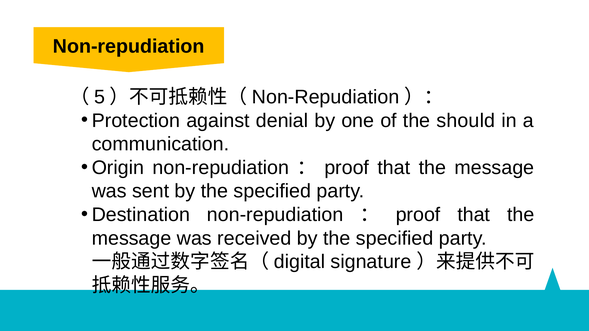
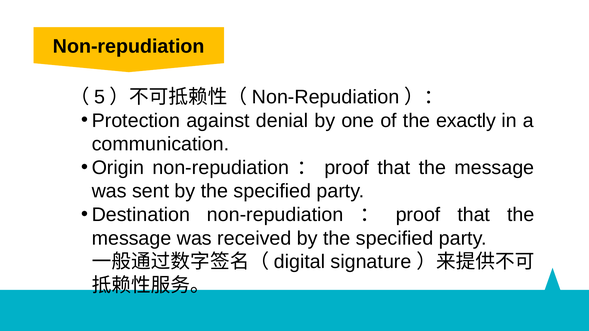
should: should -> exactly (466, 121)
